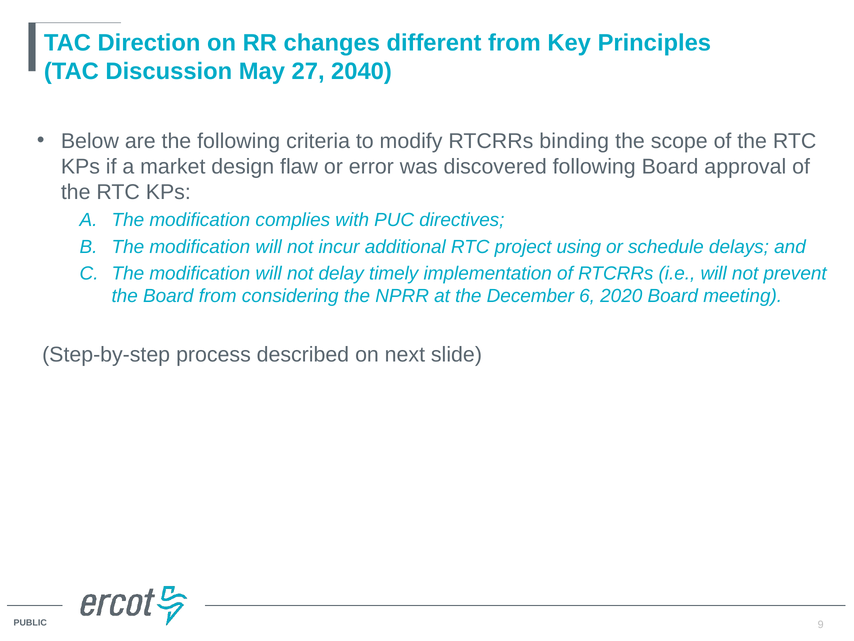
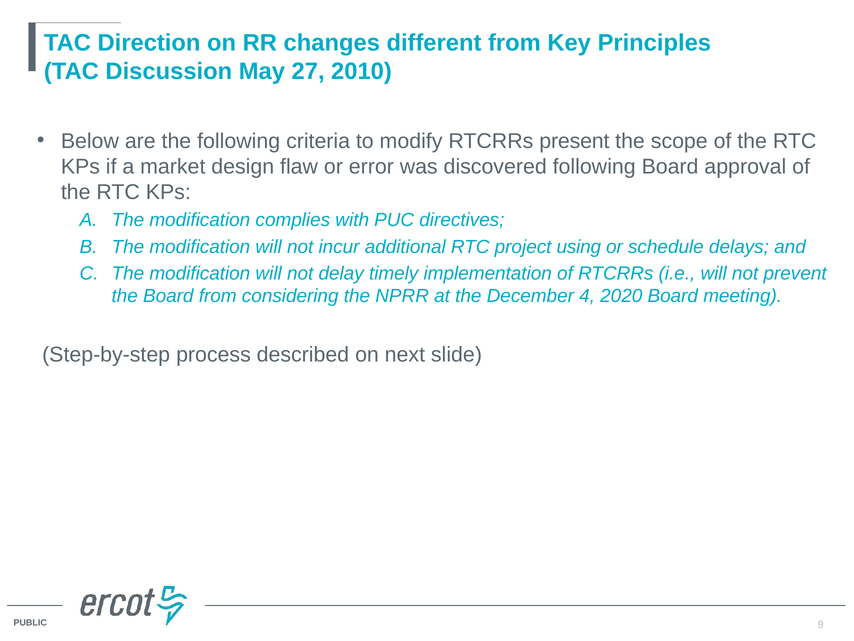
2040: 2040 -> 2010 (361, 71)
binding: binding -> present (574, 141)
6: 6 -> 4 (587, 296)
